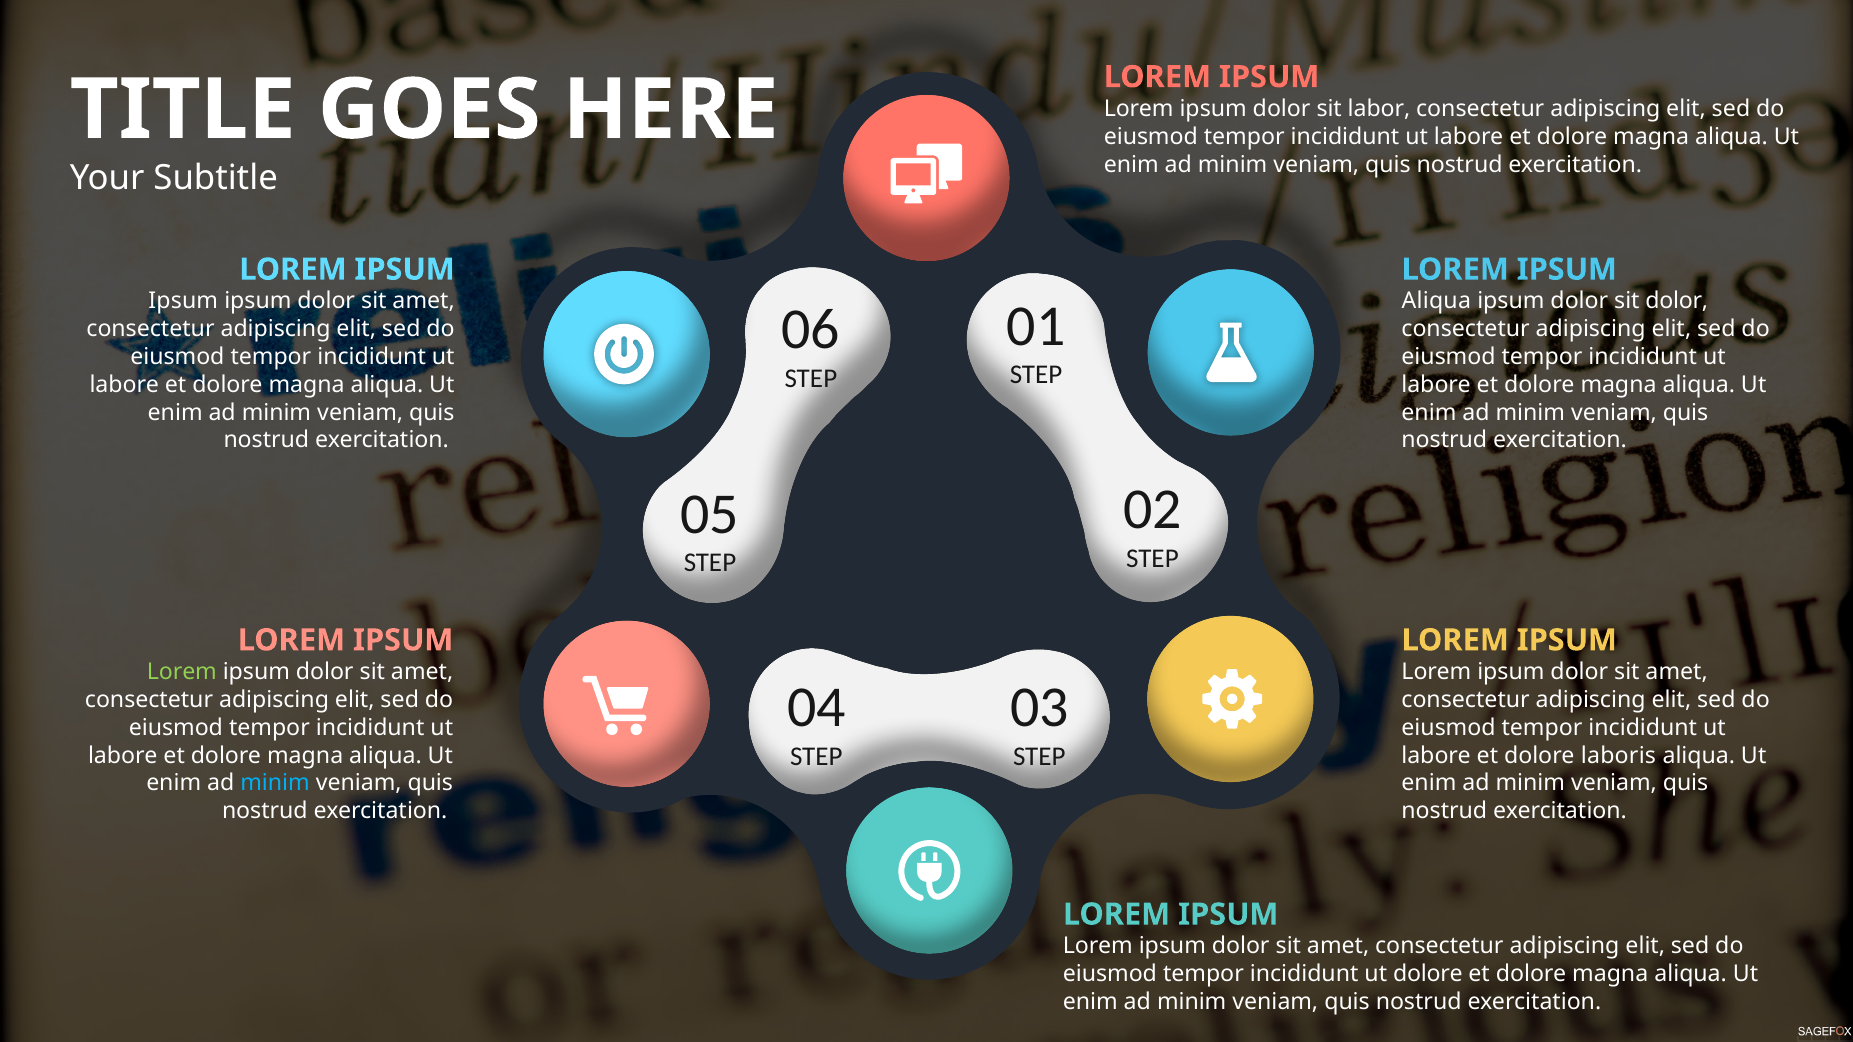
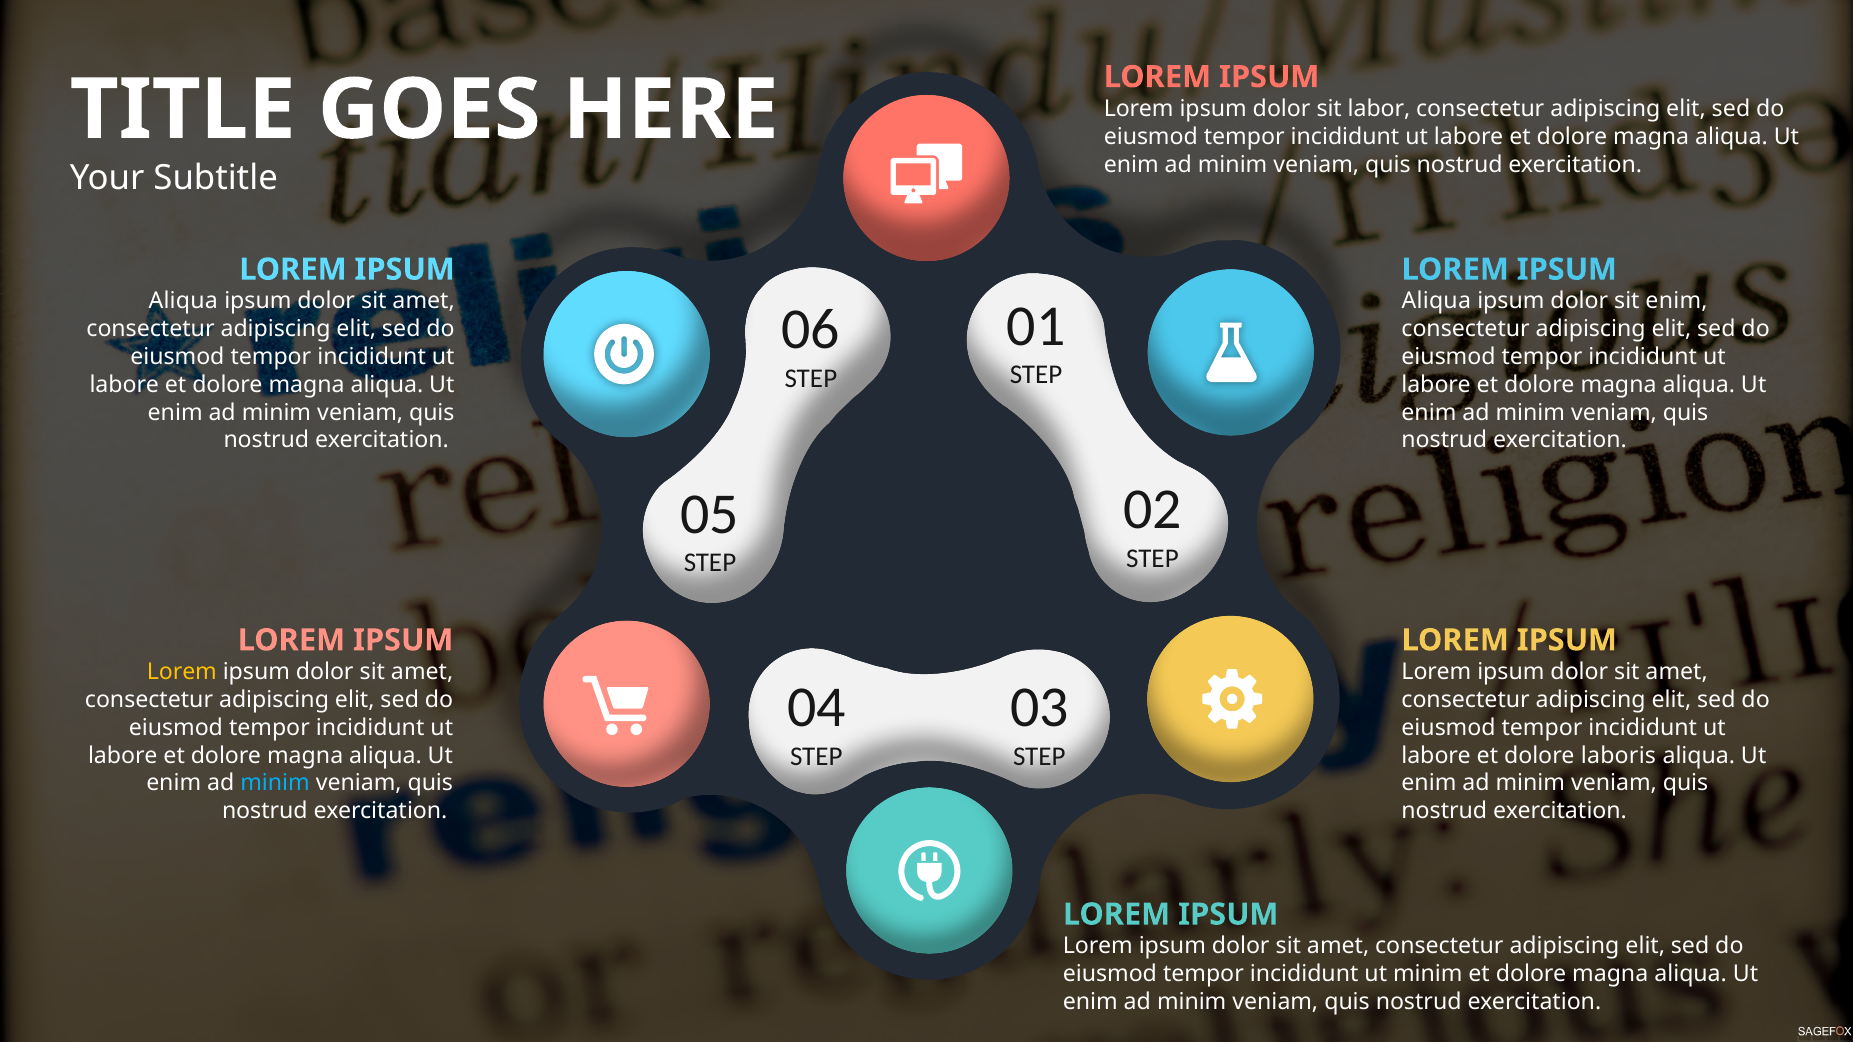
Ipsum: Ipsum -> Aliqua (183, 301)
sit dolor: dolor -> enim (1677, 301)
Lorem colour: light green -> yellow (182, 672)
ut dolore: dolore -> minim (1428, 974)
